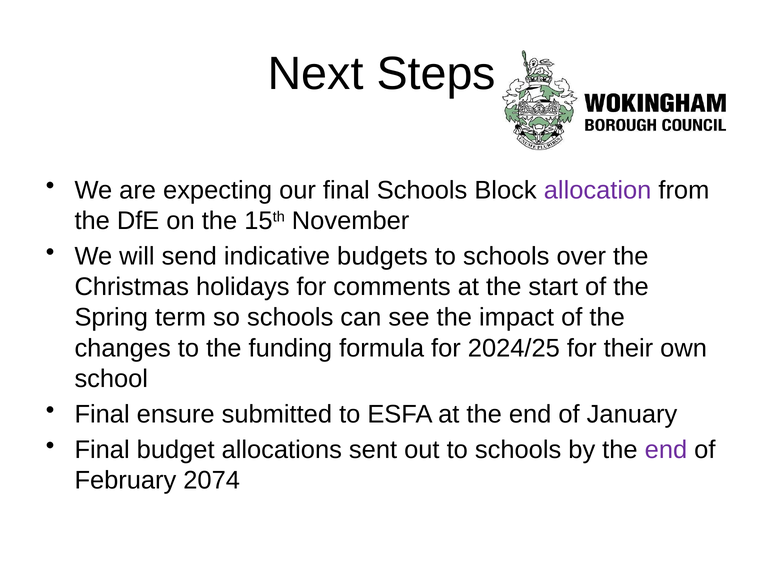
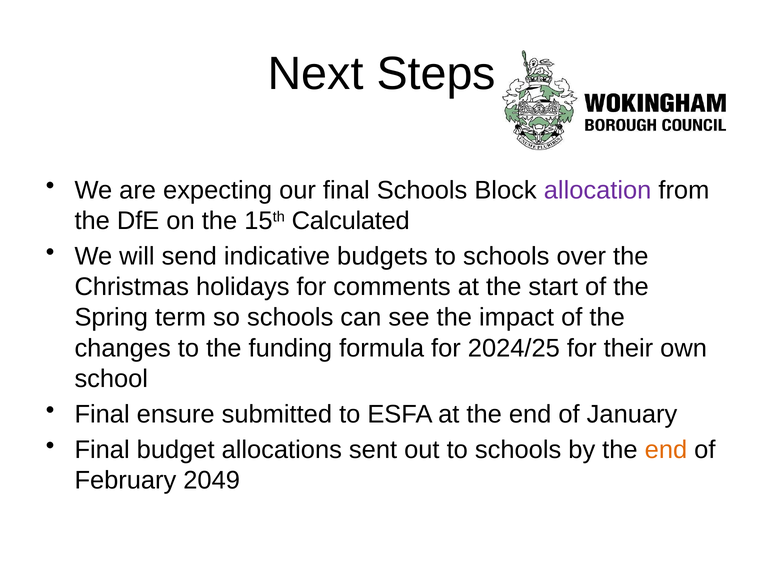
November: November -> Calculated (351, 221)
end colour: purple -> orange (666, 450)
2074: 2074 -> 2049 (212, 481)
